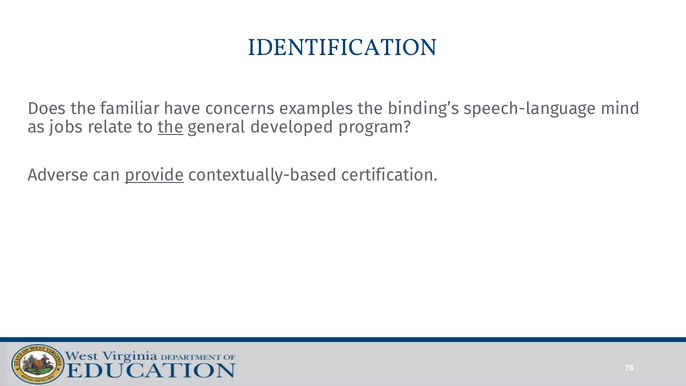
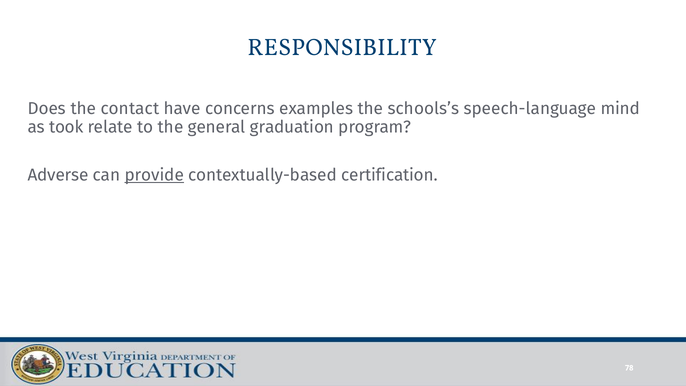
IDENTIFICATION: IDENTIFICATION -> RESPONSIBILITY (342, 47)
familiar: familiar -> contact (130, 109)
binding’s: binding’s -> schools’s (423, 109)
jobs: jobs -> took (66, 127)
the underline: present -> none (171, 127)
developed: developed -> graduation (292, 127)
